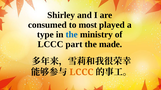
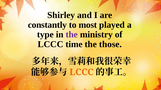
consumed: consumed -> constantly (47, 25)
the colour: blue -> purple (72, 35)
part: part -> time (74, 45)
made: made -> those (110, 45)
